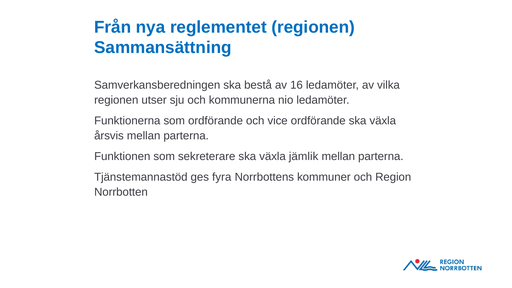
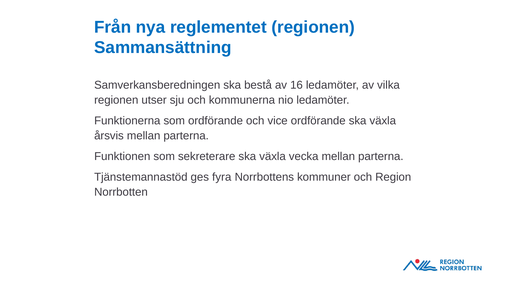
jämlik: jämlik -> vecka (304, 156)
